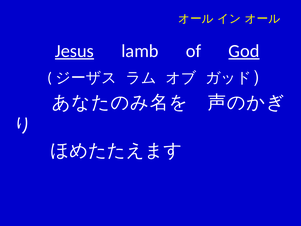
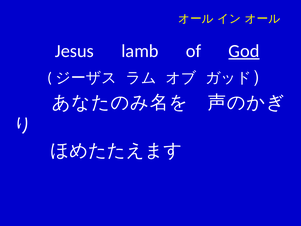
Jesus underline: present -> none (74, 51)
